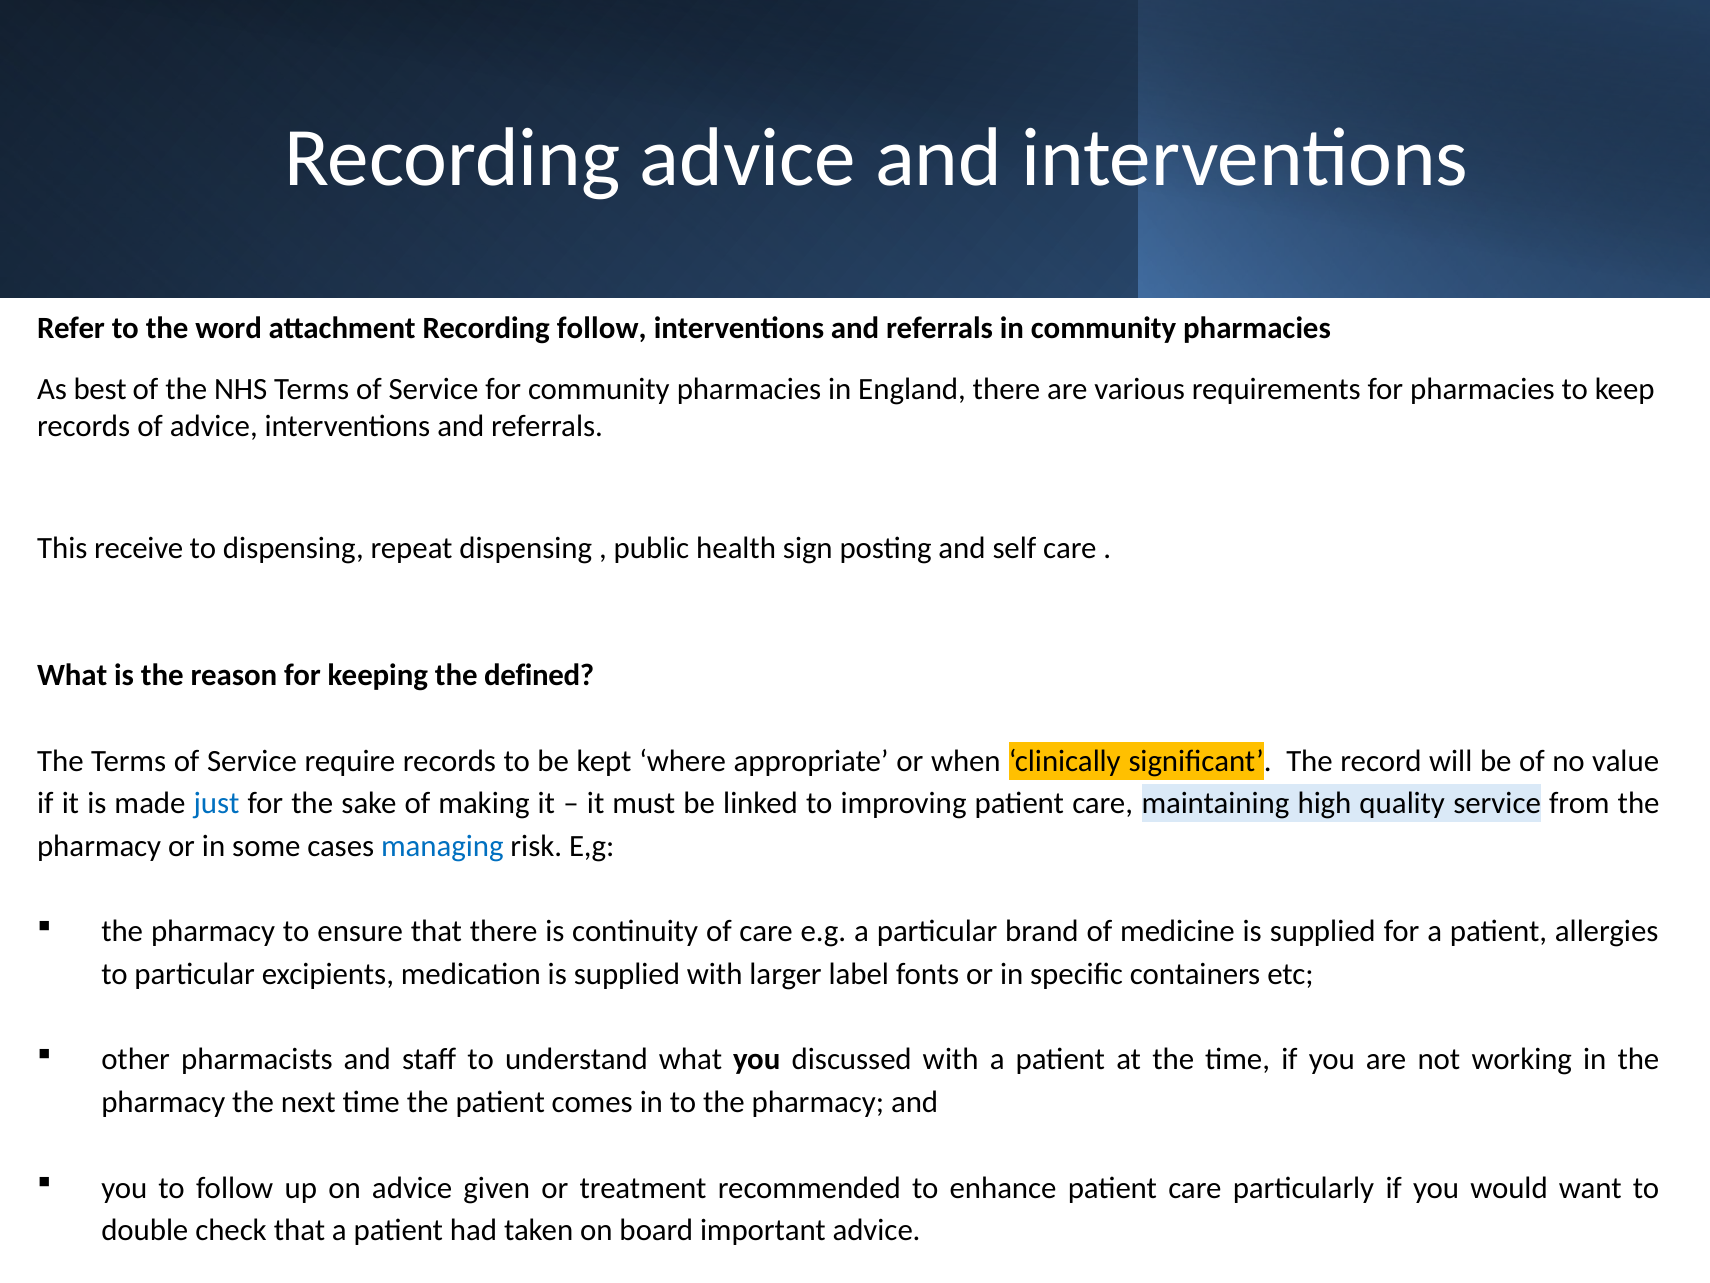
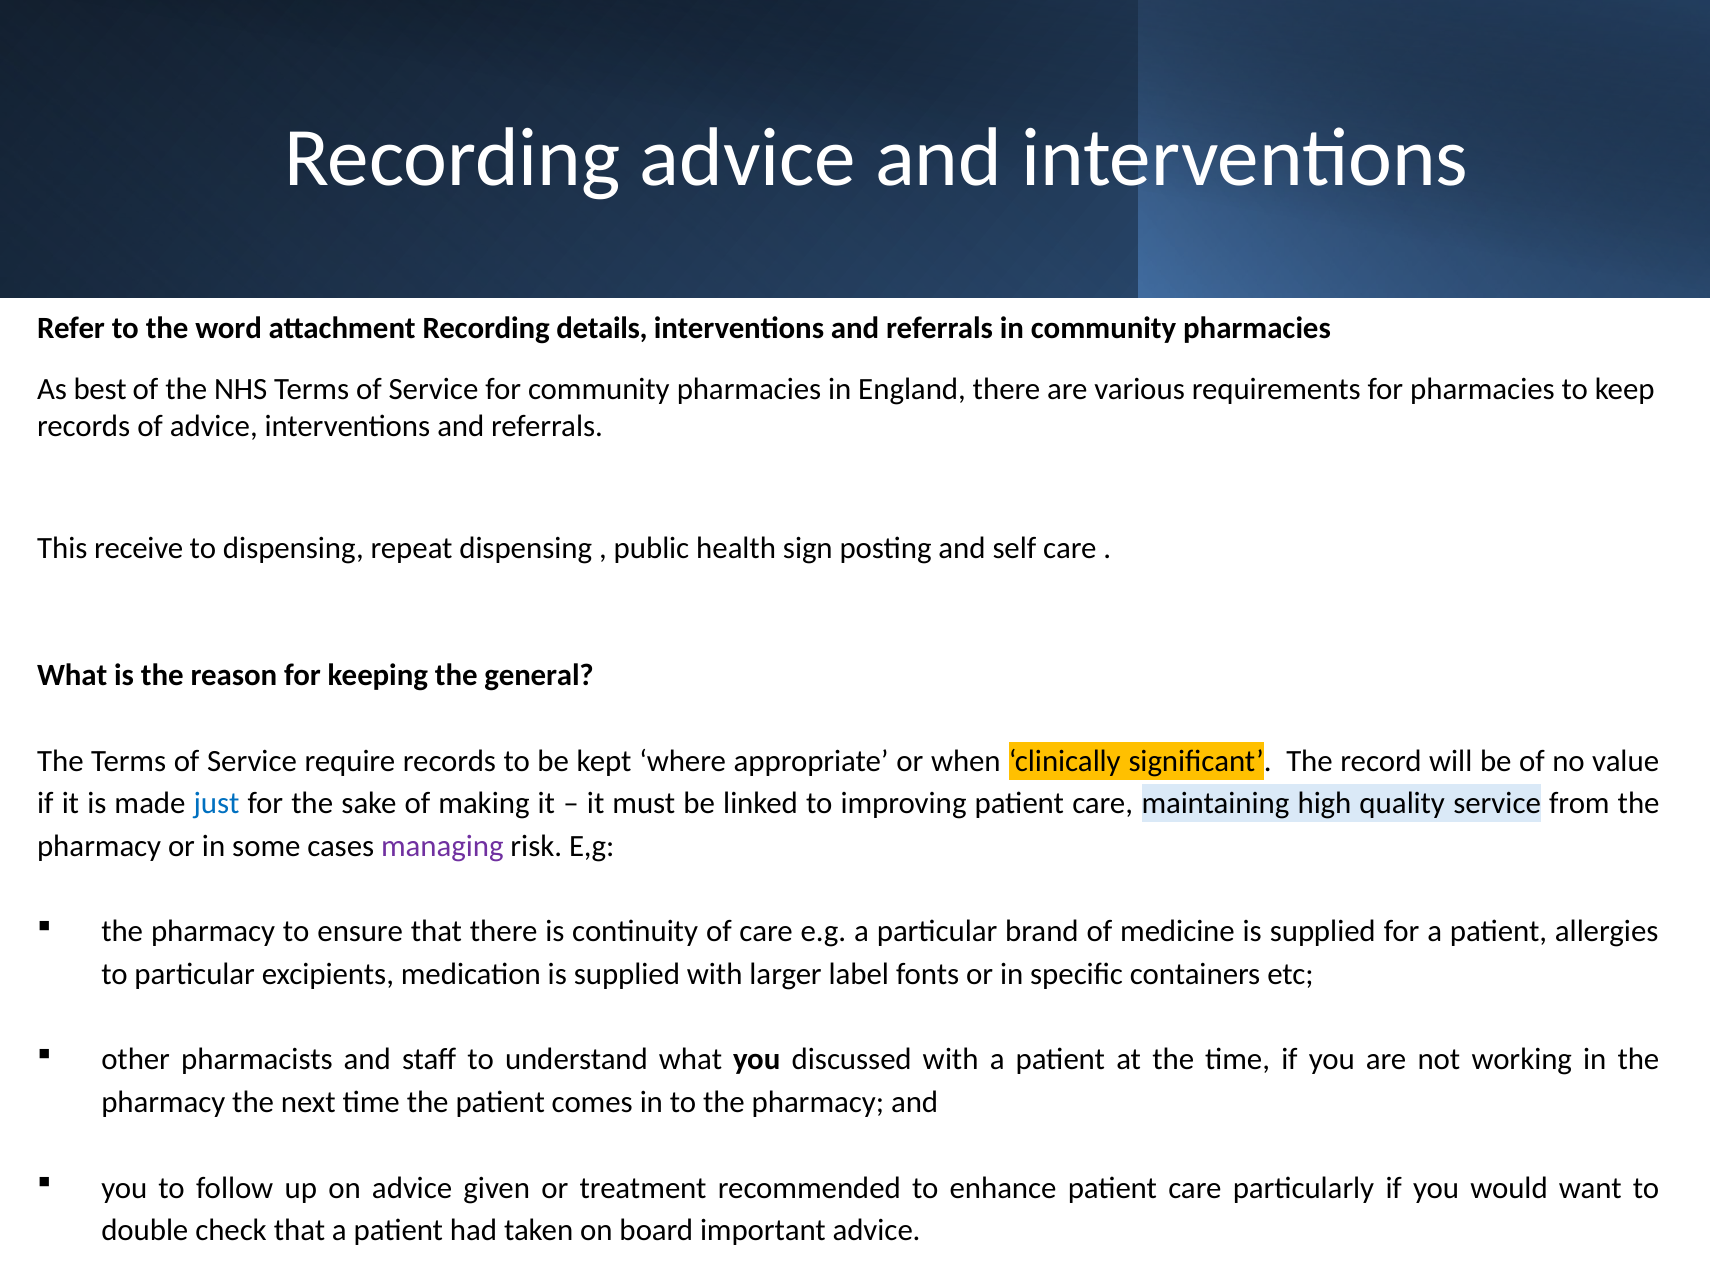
Recording follow: follow -> details (602, 329)
defined: defined -> general (539, 675)
managing colour: blue -> purple (442, 846)
